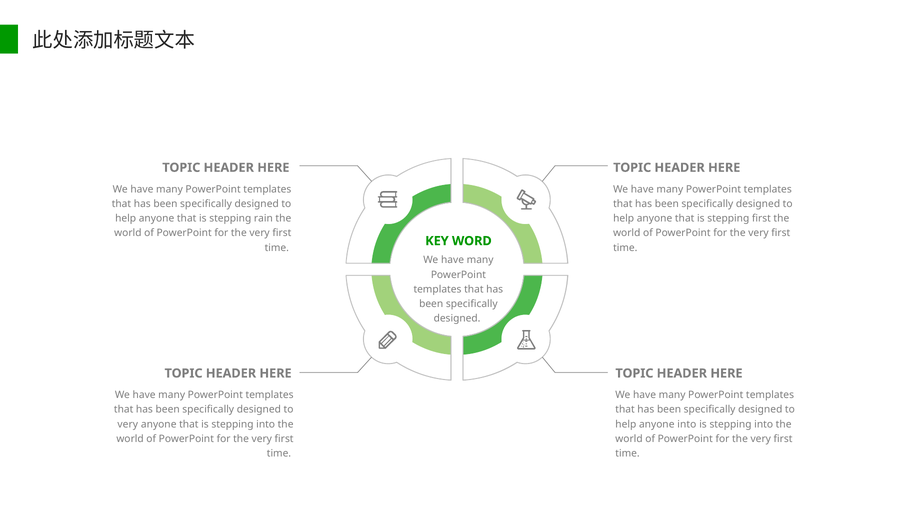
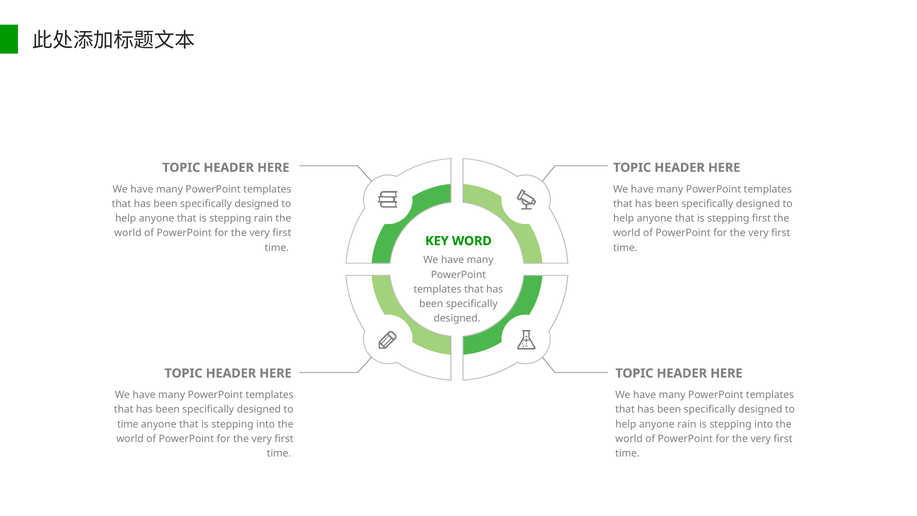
very: very -> time (128, 424)
anyone into: into -> rain (687, 424)
